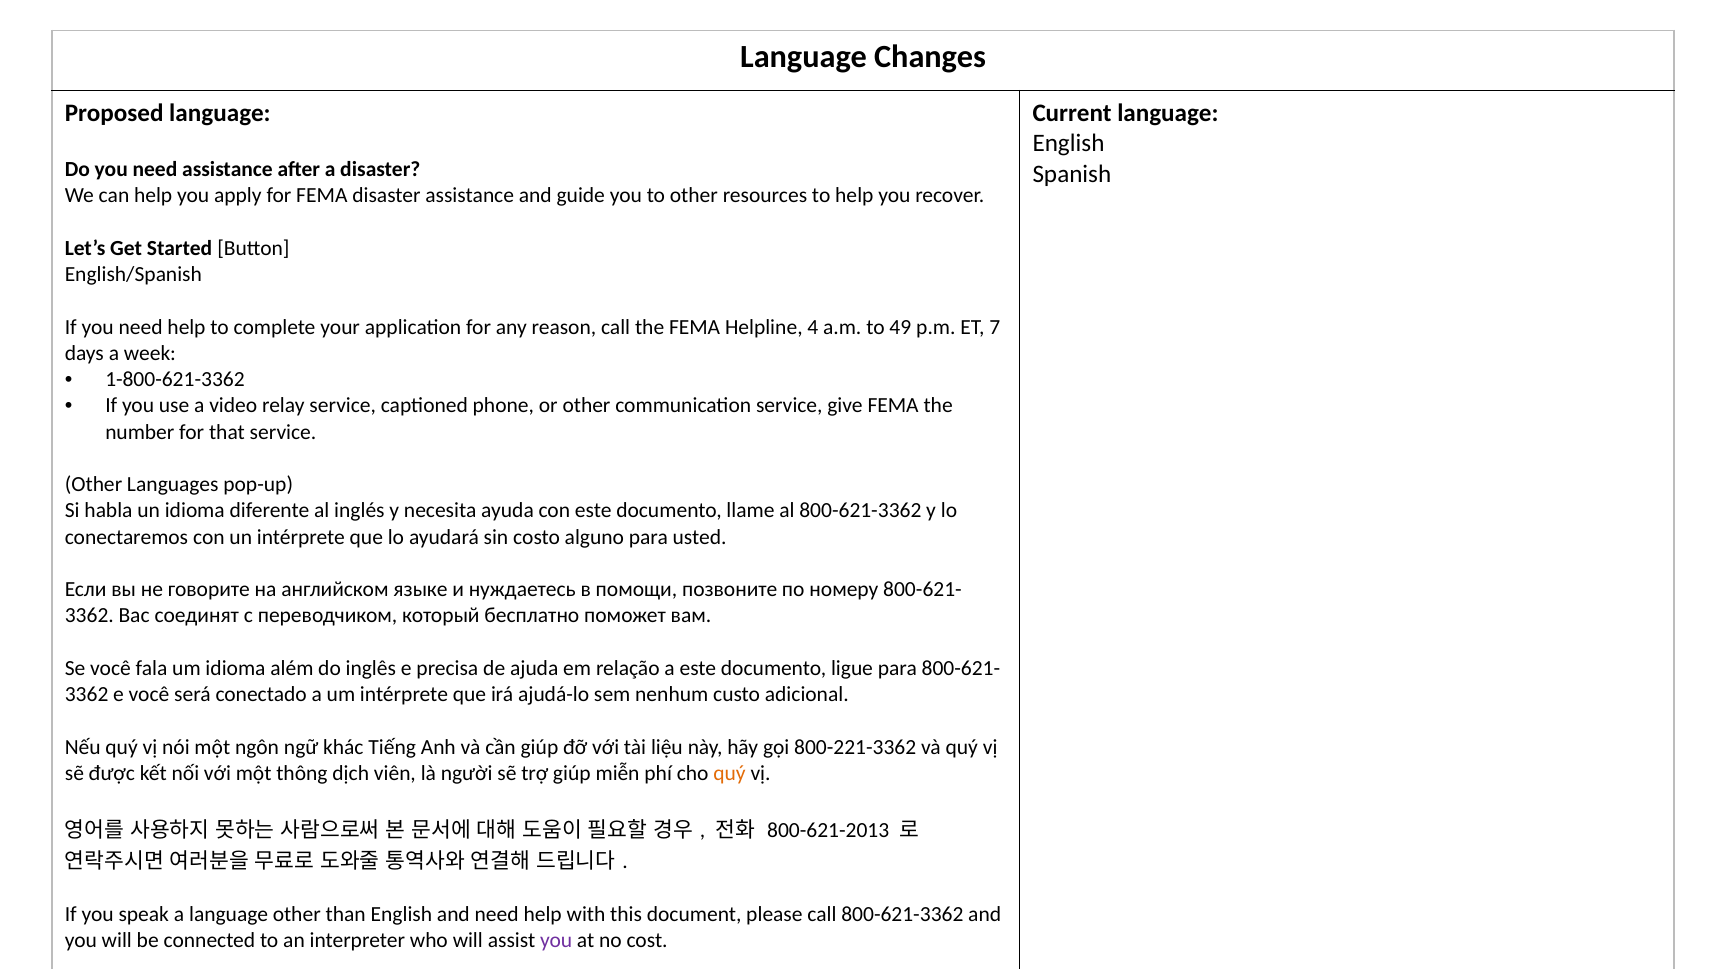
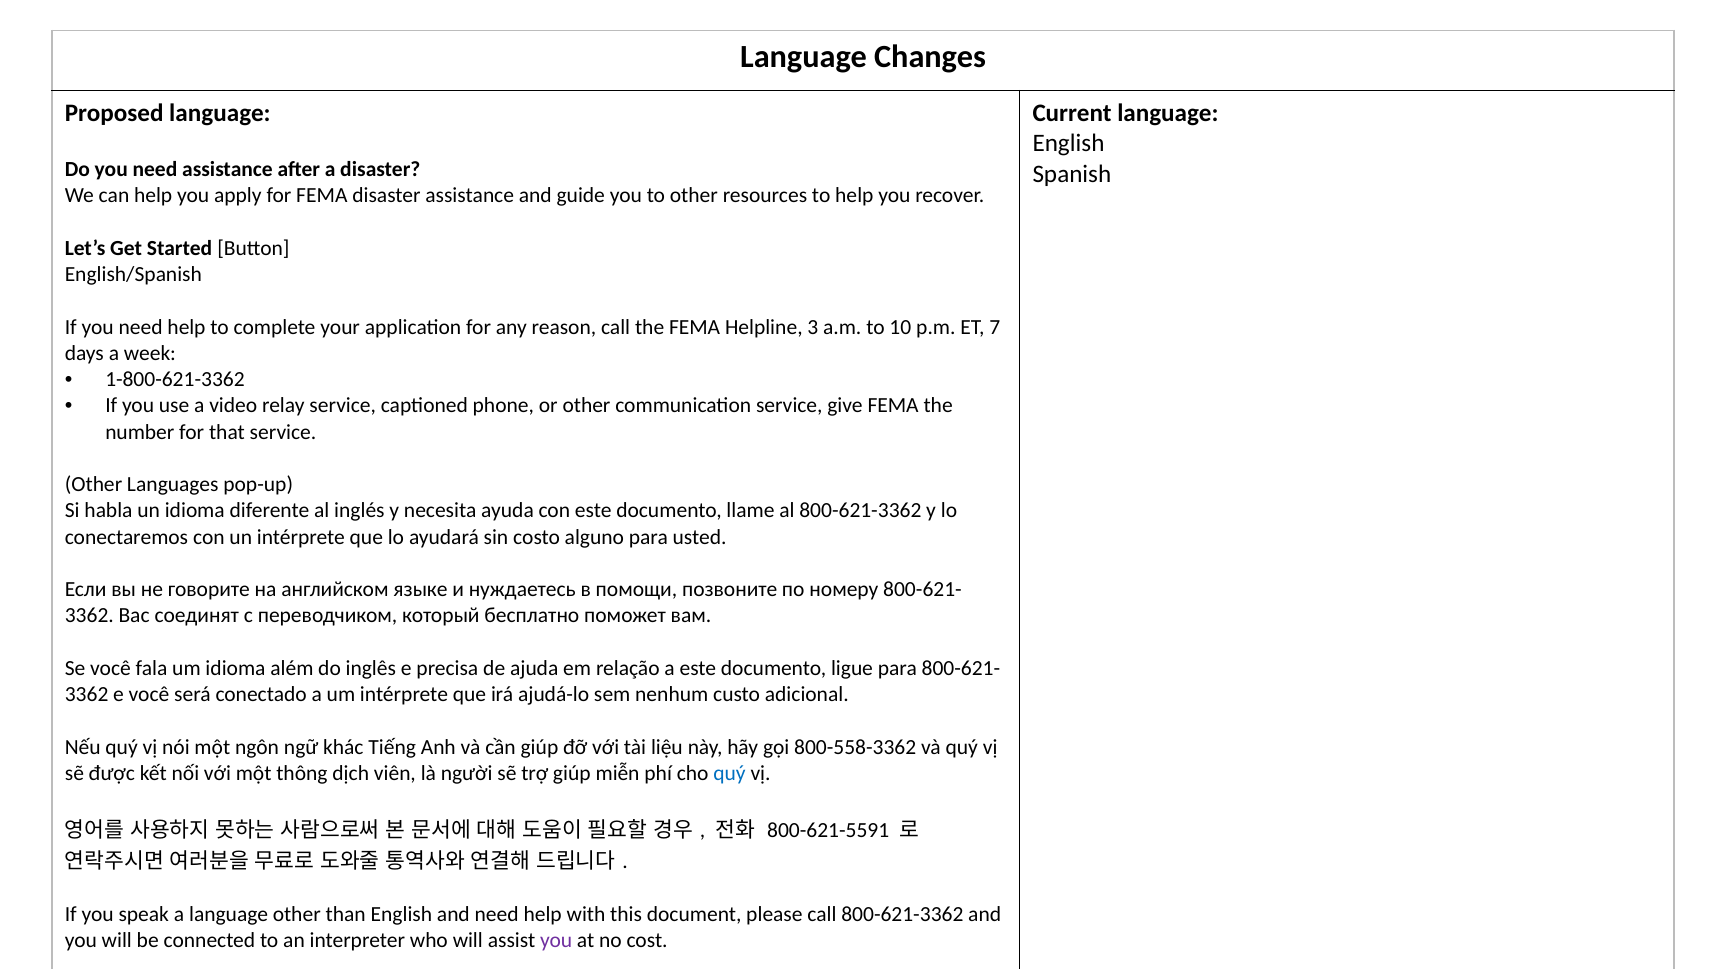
4: 4 -> 3 (813, 327)
49: 49 -> 10 (900, 327)
800-221-3362: 800-221-3362 -> 800-558-3362 (855, 747)
quý colour: orange -> blue (729, 773)
800-621-2013: 800-621-2013 -> 800-621-5591 (828, 830)
